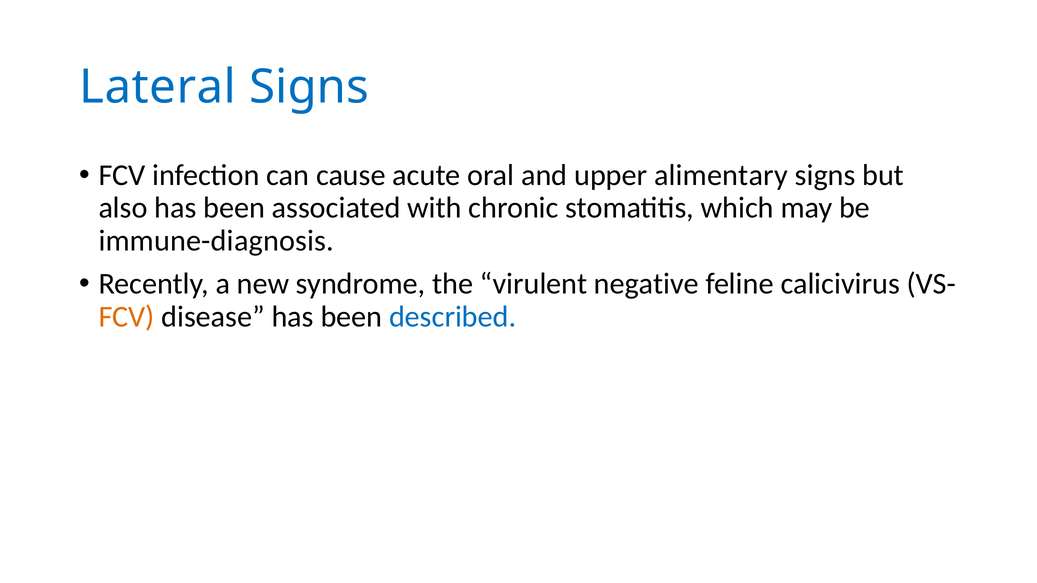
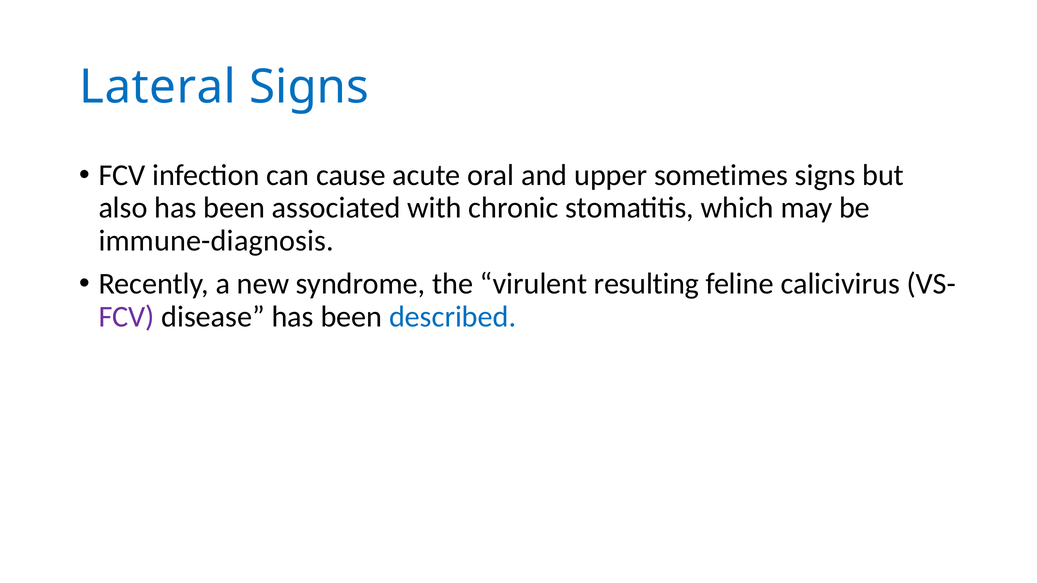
alimentary: alimentary -> sometimes (721, 175)
negative: negative -> resulting (646, 284)
FCV colour: orange -> purple (127, 317)
